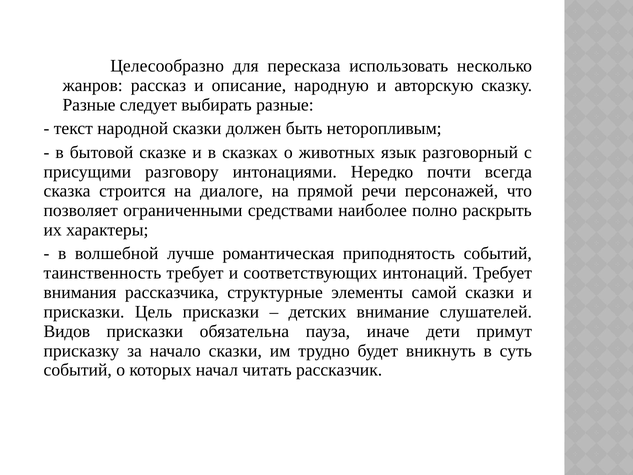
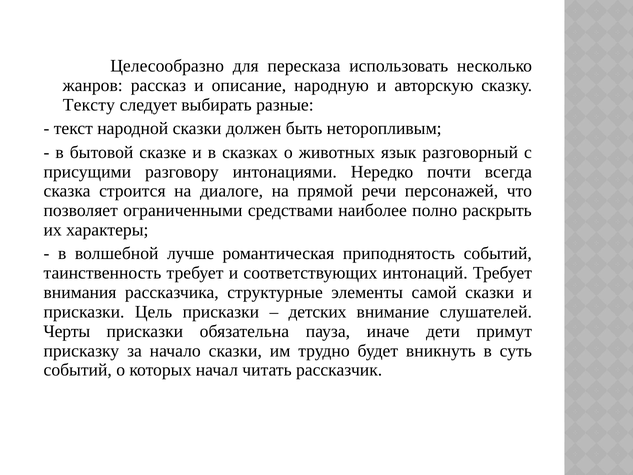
Разные: Разные -> Тексту (89, 105)
Видов: Видов -> Черты (67, 331)
